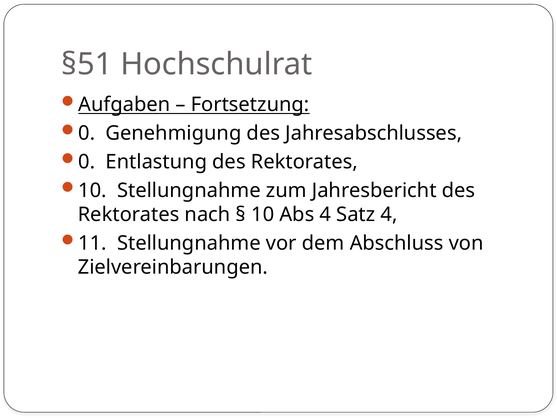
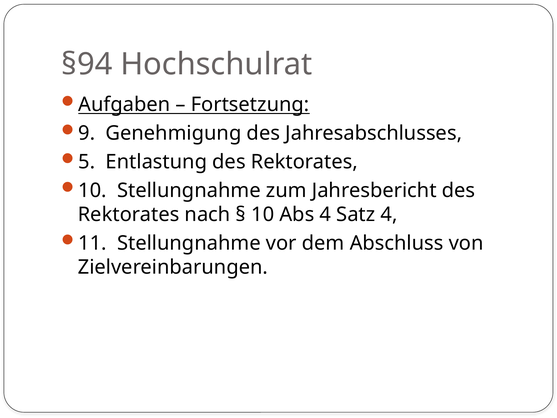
§51: §51 -> §94 (87, 64)
0: 0 -> 9 (87, 133)
0: 0 -> 5 (87, 162)
